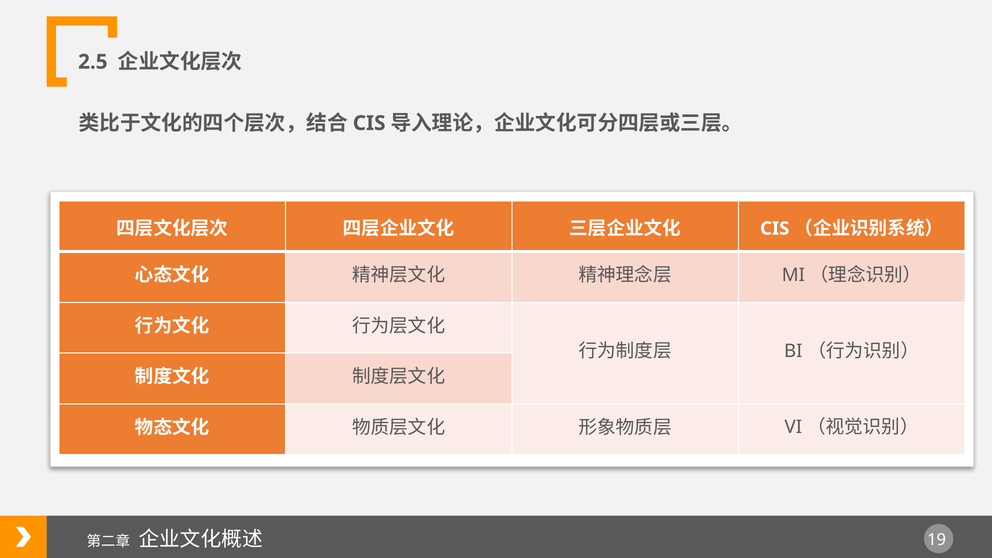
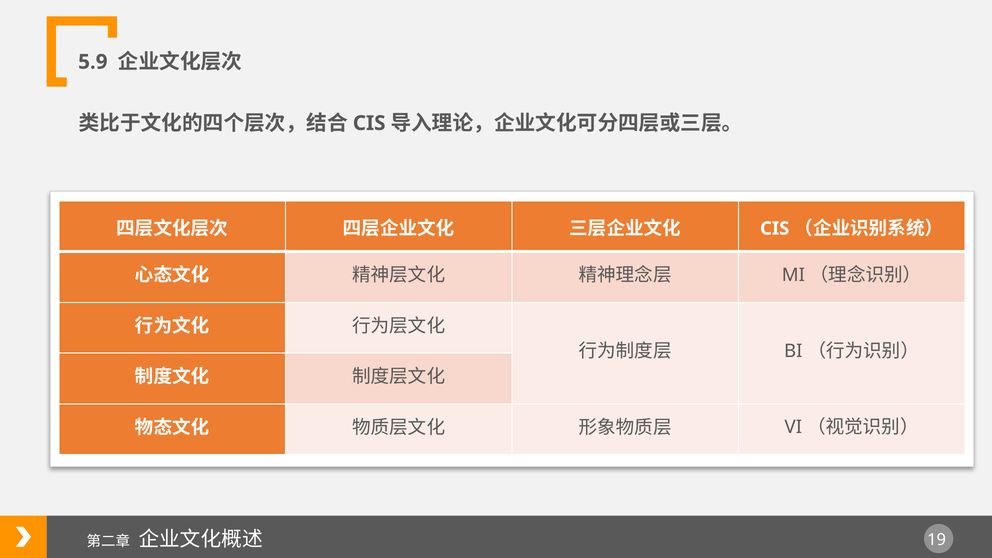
2.5: 2.5 -> 5.9 (93, 62)
